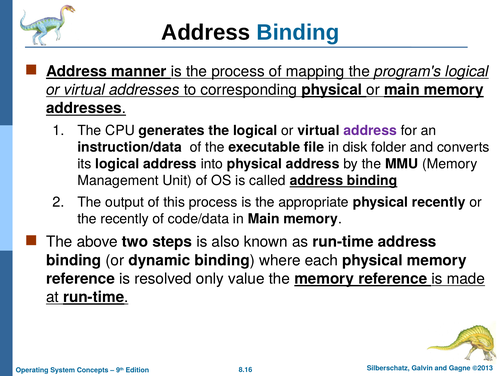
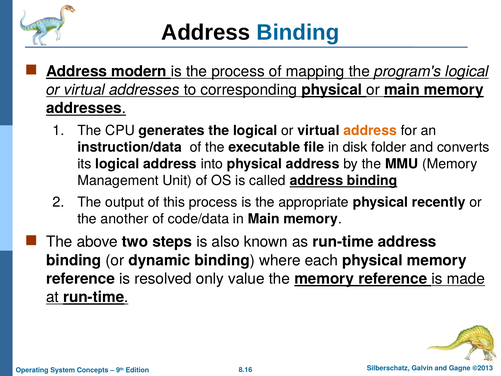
manner: manner -> modern (139, 71)
address colour: purple -> orange (370, 130)
the recently: recently -> another (125, 219)
